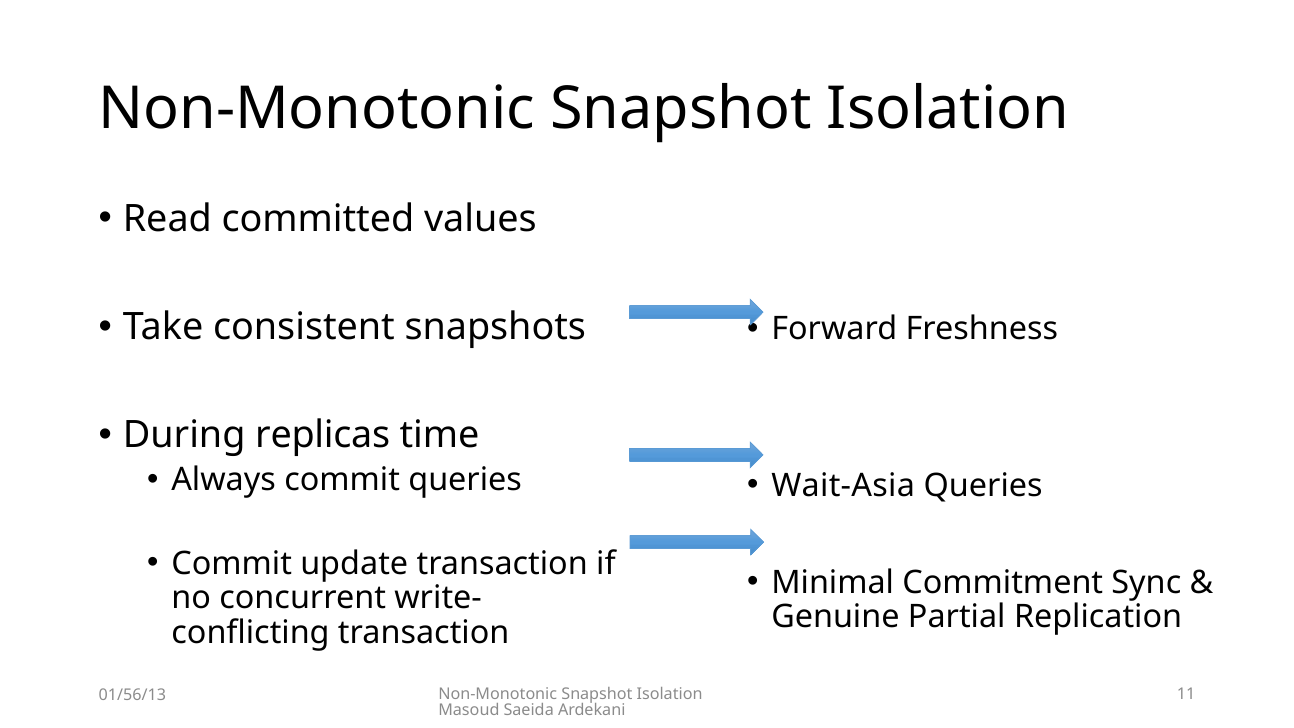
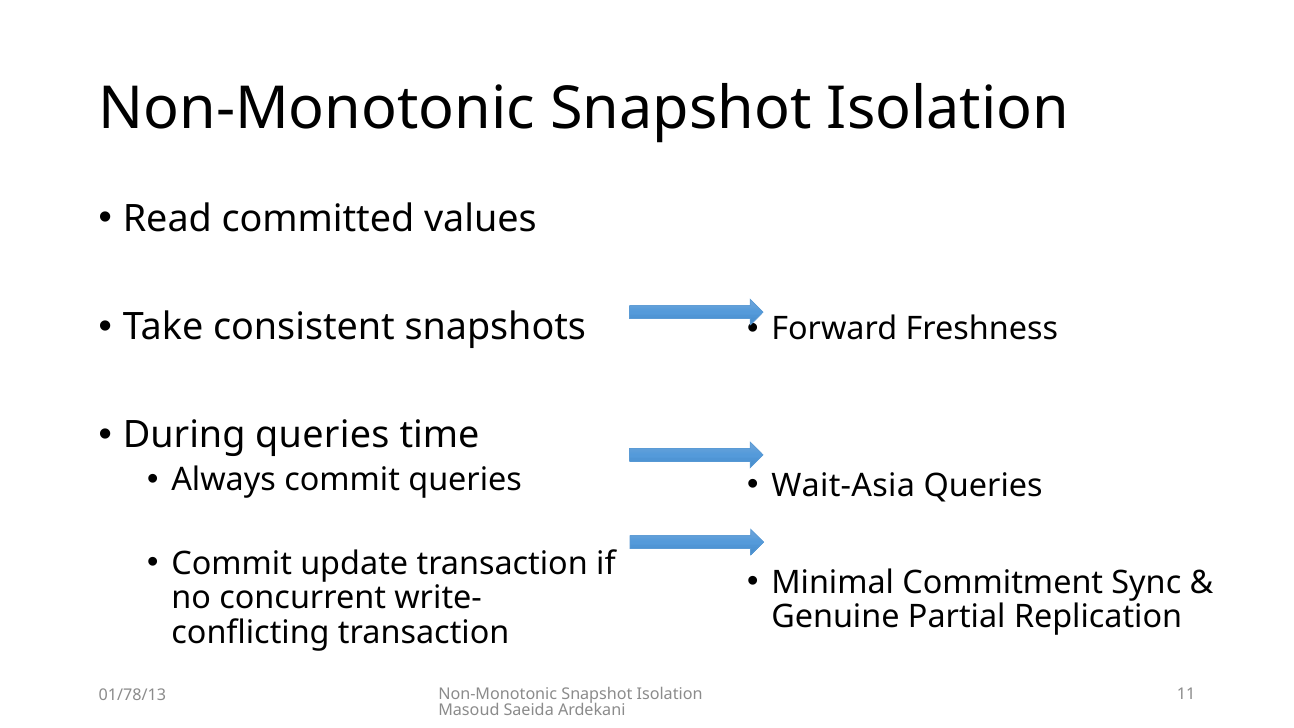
During replicas: replicas -> queries (322, 435)
01/56/13: 01/56/13 -> 01/78/13 (132, 695)
